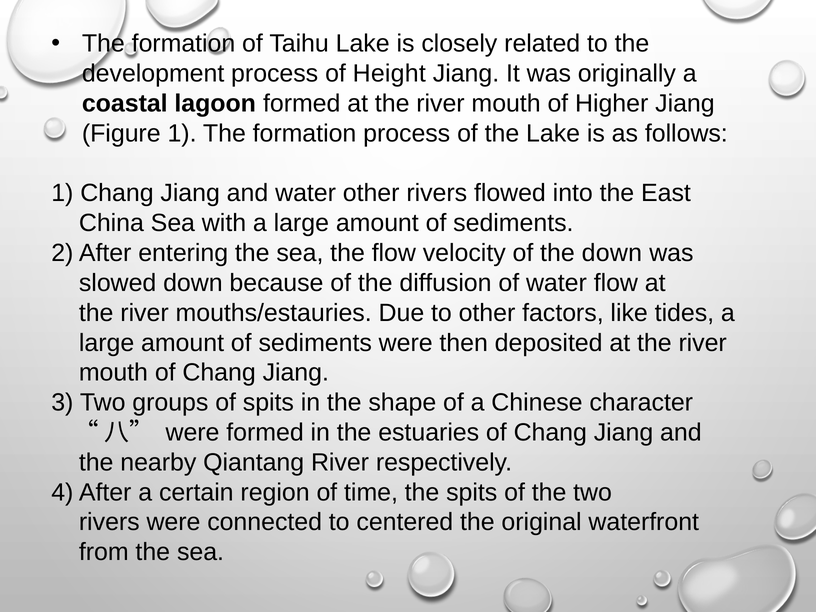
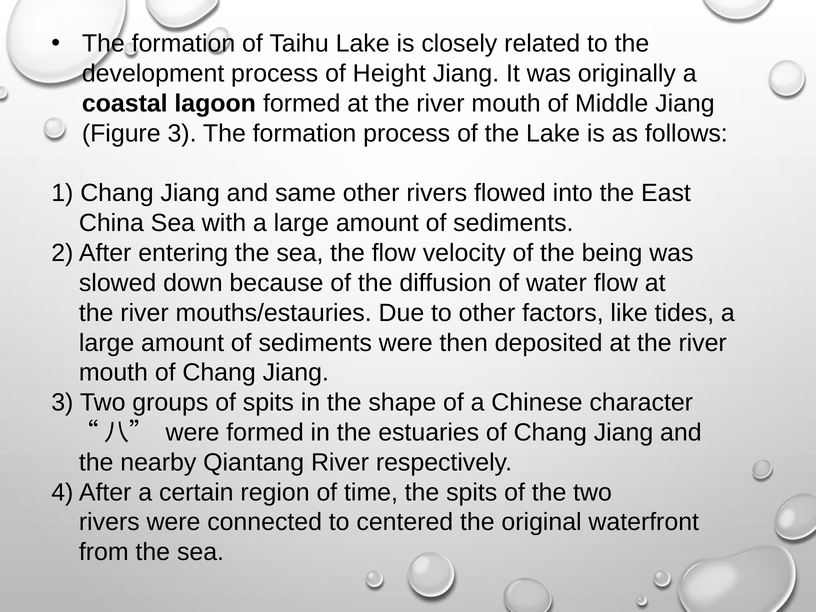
Higher: Higher -> Middle (612, 104)
Figure 1: 1 -> 3 (182, 133)
and water: water -> same (306, 193)
the down: down -> being (612, 253)
